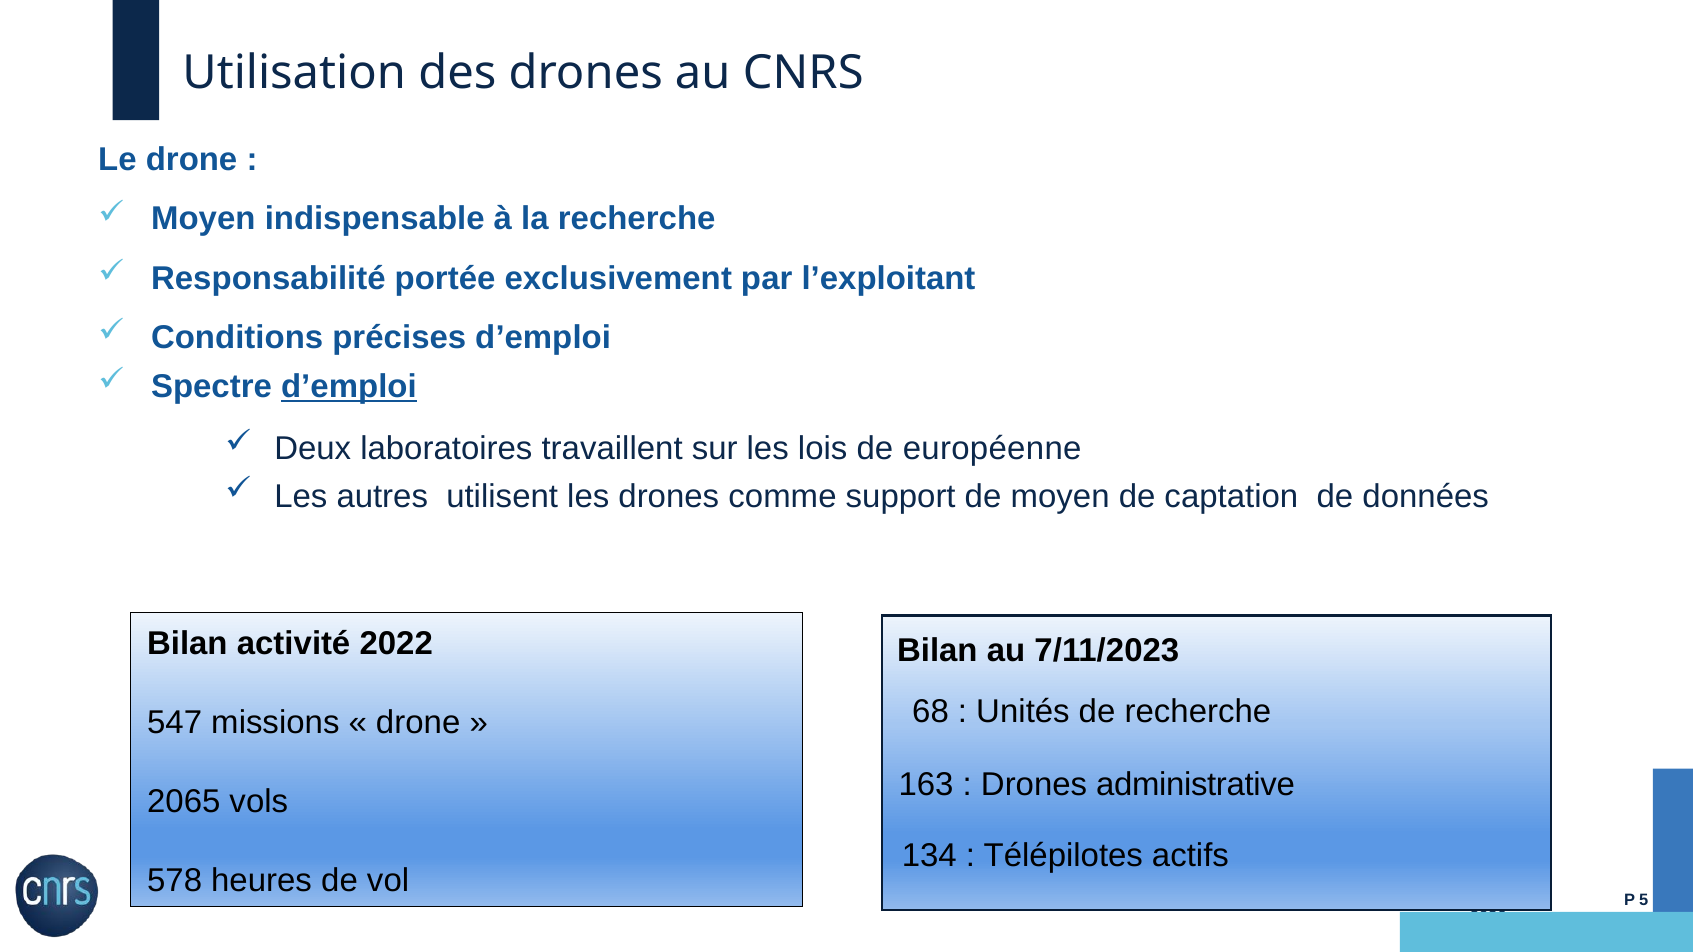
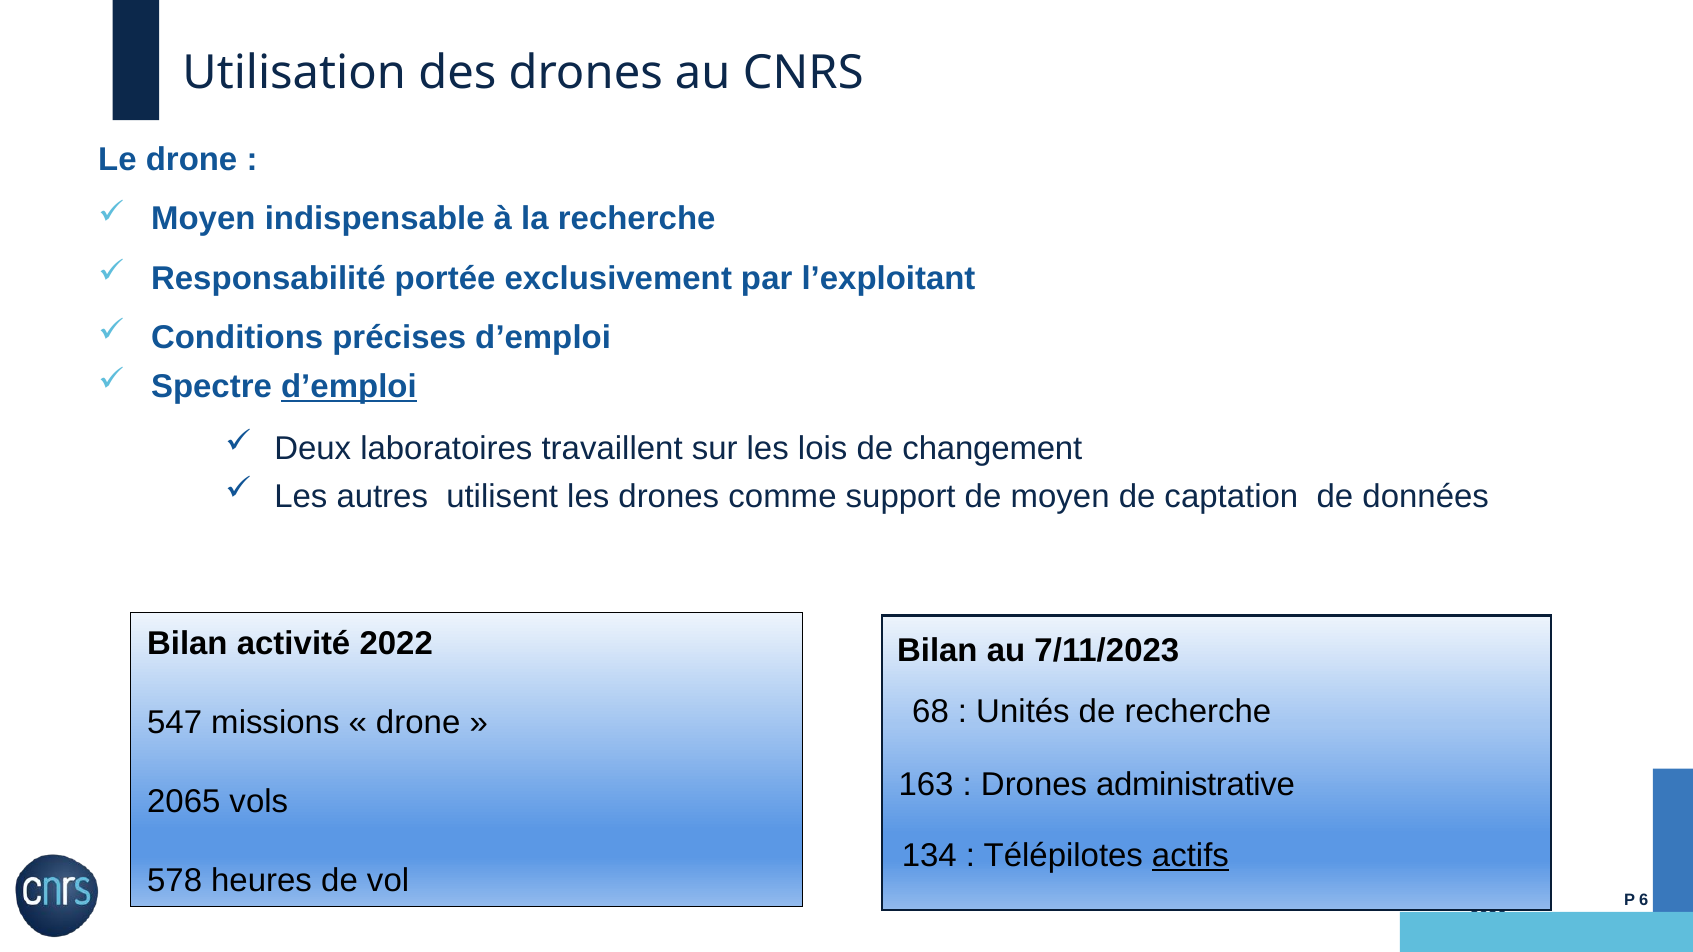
européenne: européenne -> changement (992, 449)
actifs underline: none -> present (1190, 856)
5: 5 -> 6 (1644, 901)
